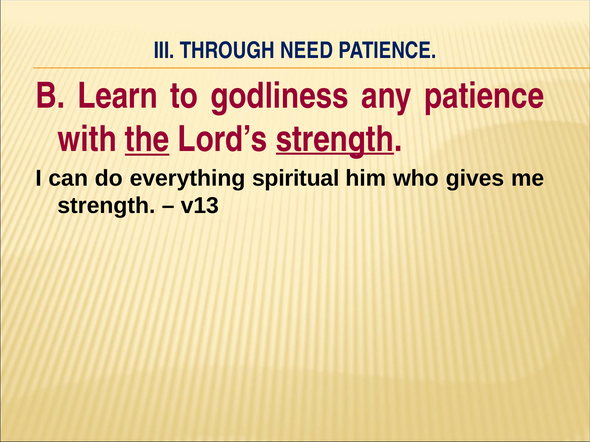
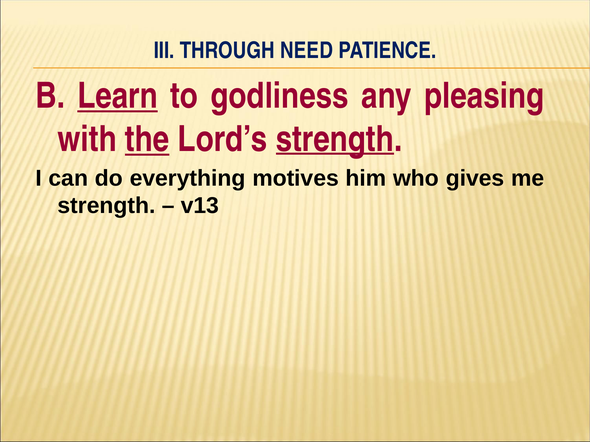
Learn underline: none -> present (118, 96)
any patience: patience -> pleasing (484, 96)
spiritual: spiritual -> motives (296, 178)
